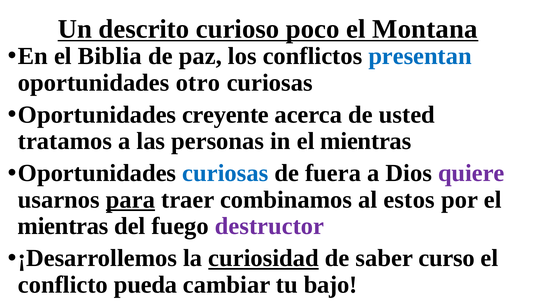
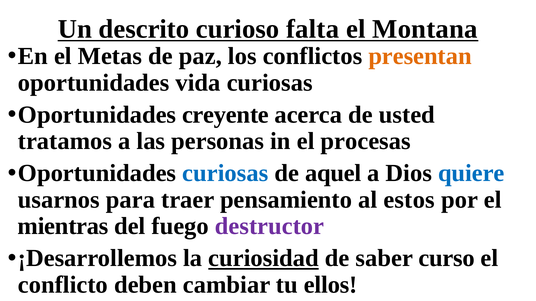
poco: poco -> falta (313, 29)
Biblia: Biblia -> Metas (110, 56)
presentan colour: blue -> orange (420, 56)
otro: otro -> vida (198, 83)
in el mientras: mientras -> procesas (366, 141)
fuera: fuera -> aquel (333, 173)
quiere colour: purple -> blue (471, 173)
para underline: present -> none (130, 200)
combinamos: combinamos -> pensamiento (286, 200)
pueda: pueda -> deben (145, 285)
bajo: bajo -> ellos (331, 285)
